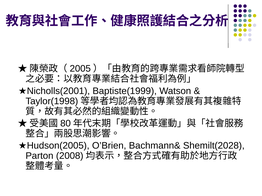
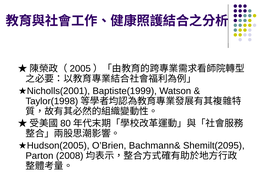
Shemilt(2028: Shemilt(2028 -> Shemilt(2095 (214, 146)
